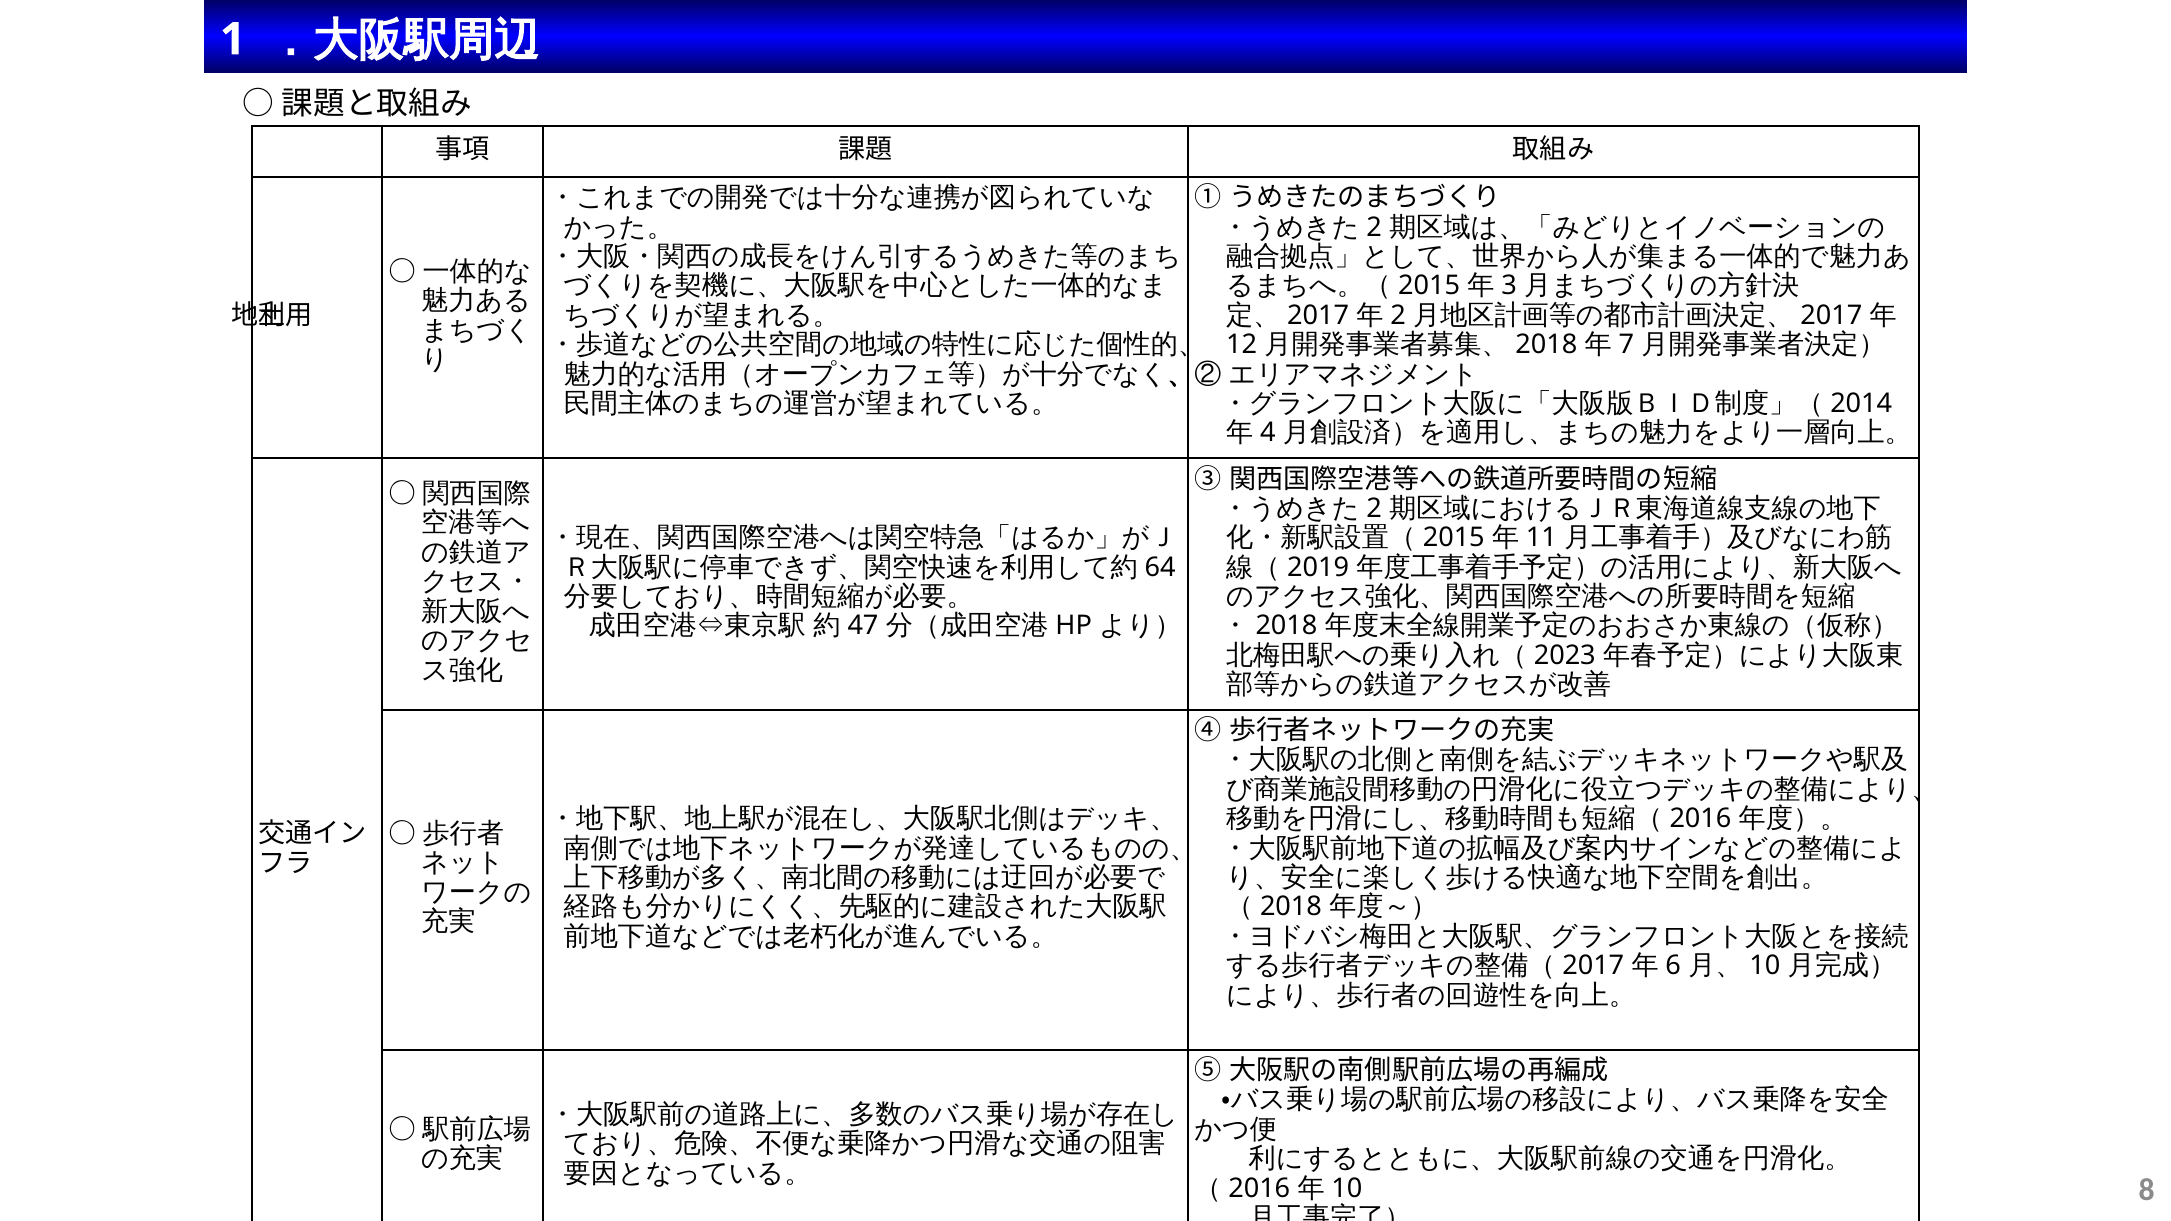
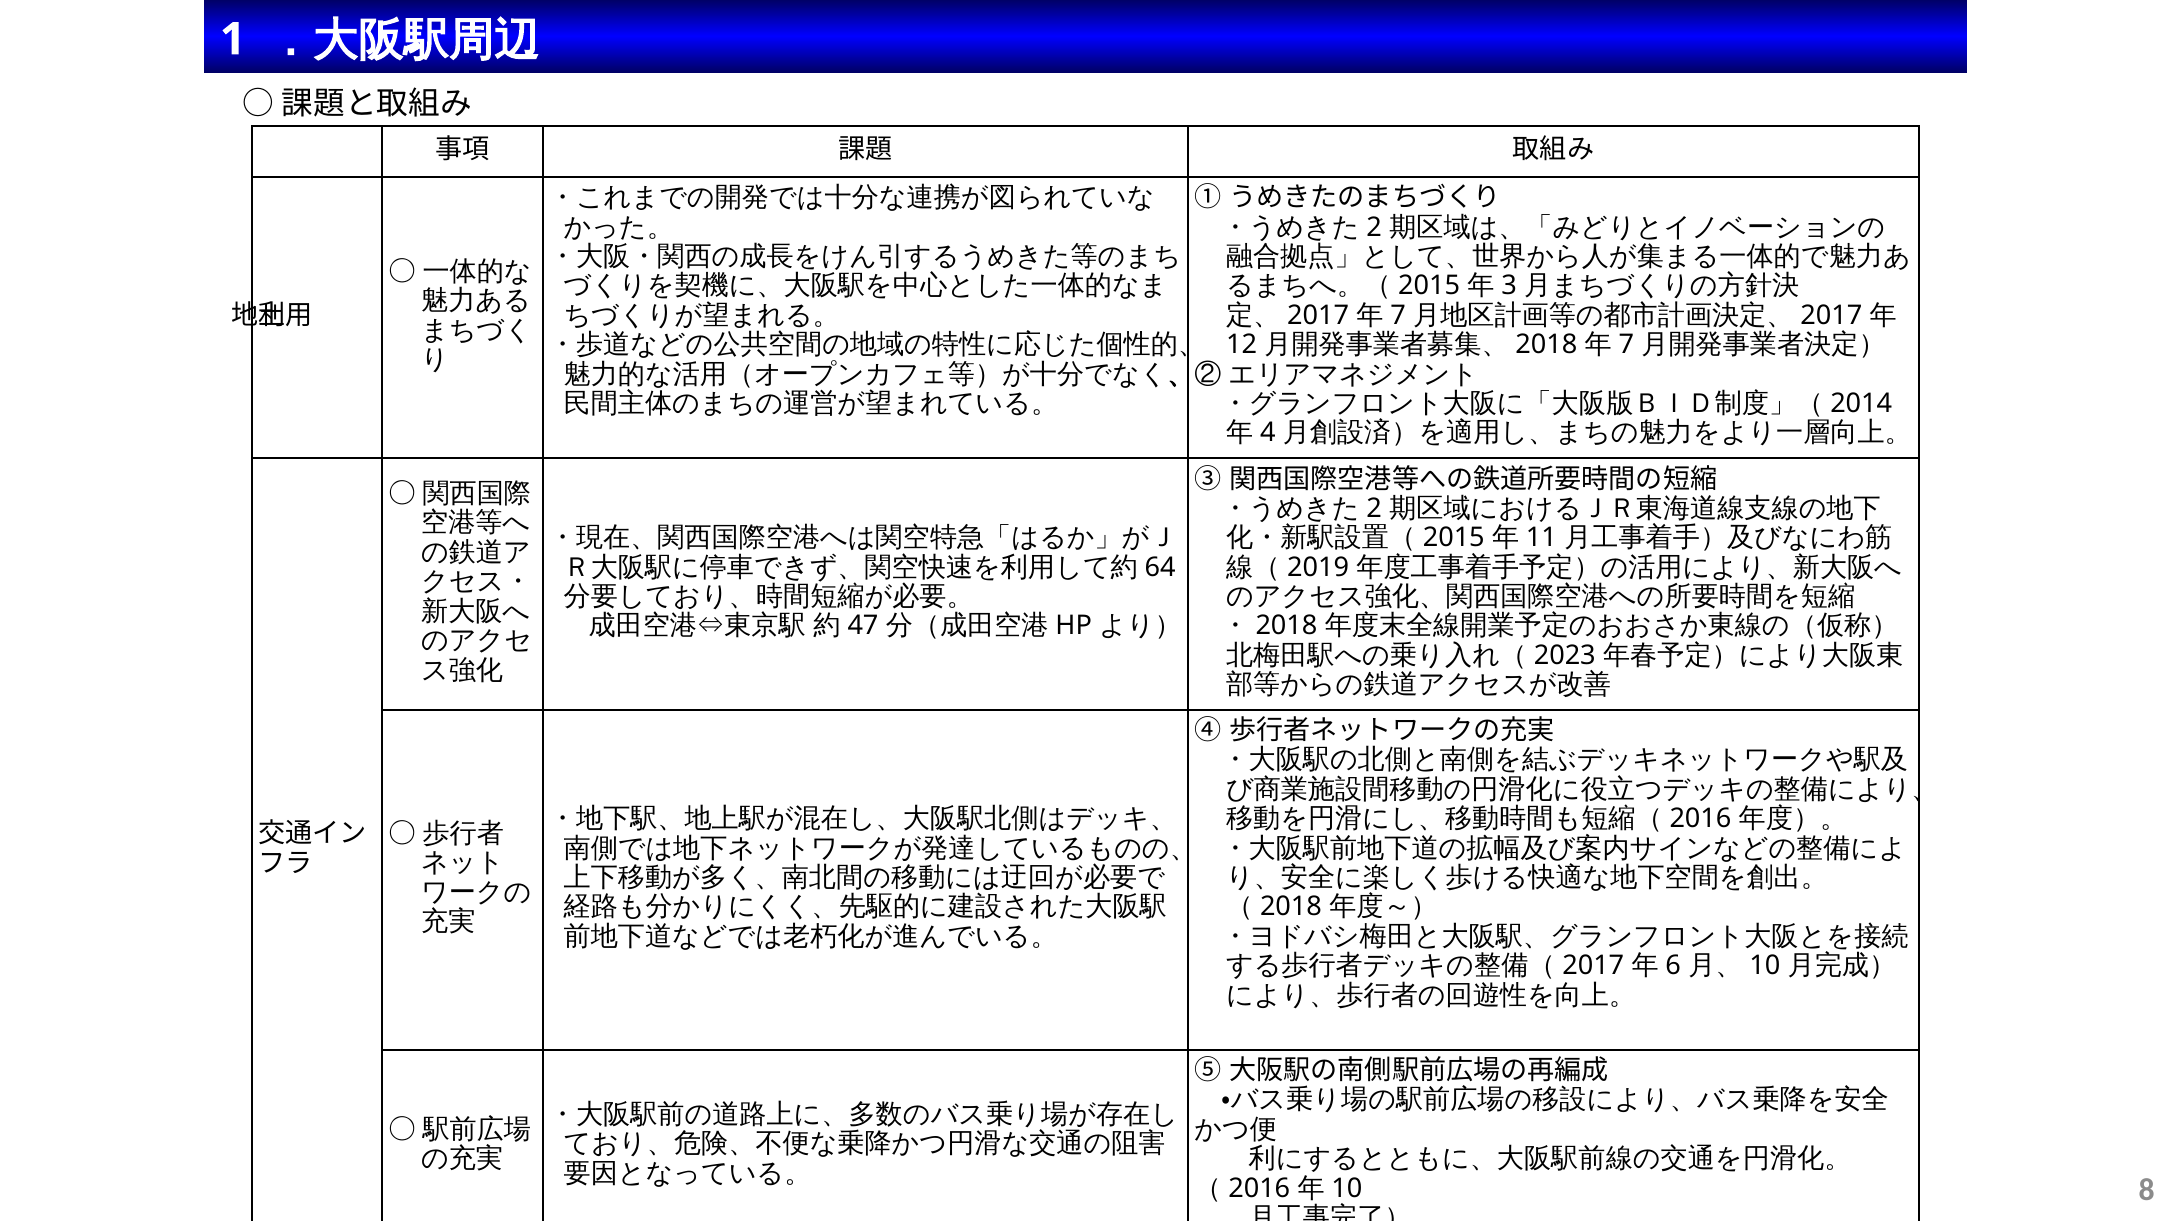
2: 2 -> 7 (1398, 315)
